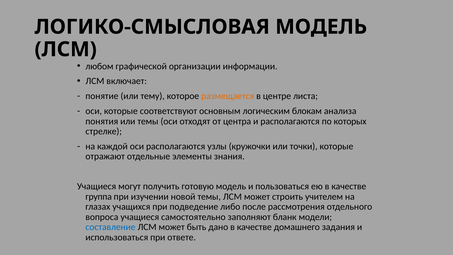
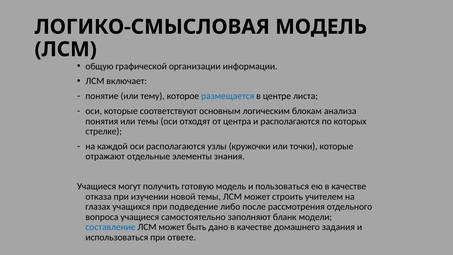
любом: любом -> общую (99, 66)
размещается colour: orange -> blue (228, 96)
группа: группа -> отказа (99, 196)
